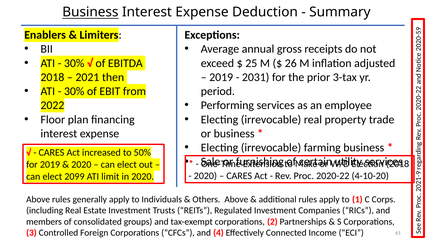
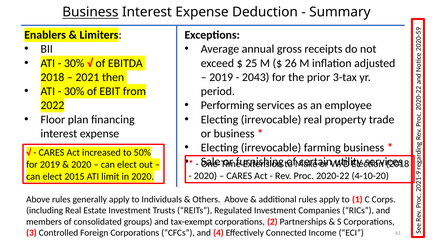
2031: 2031 -> 2043 (256, 77)
2099: 2099 -> 2015 (74, 177)
